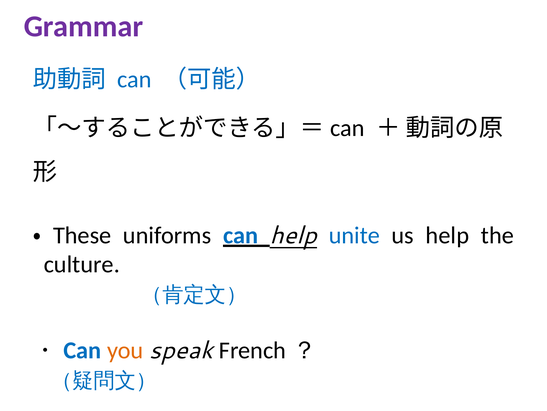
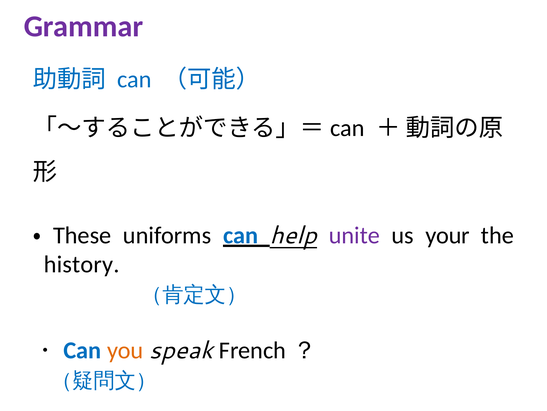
unite colour: blue -> purple (354, 235)
us help: help -> your (448, 235)
culture: culture -> history (82, 264)
